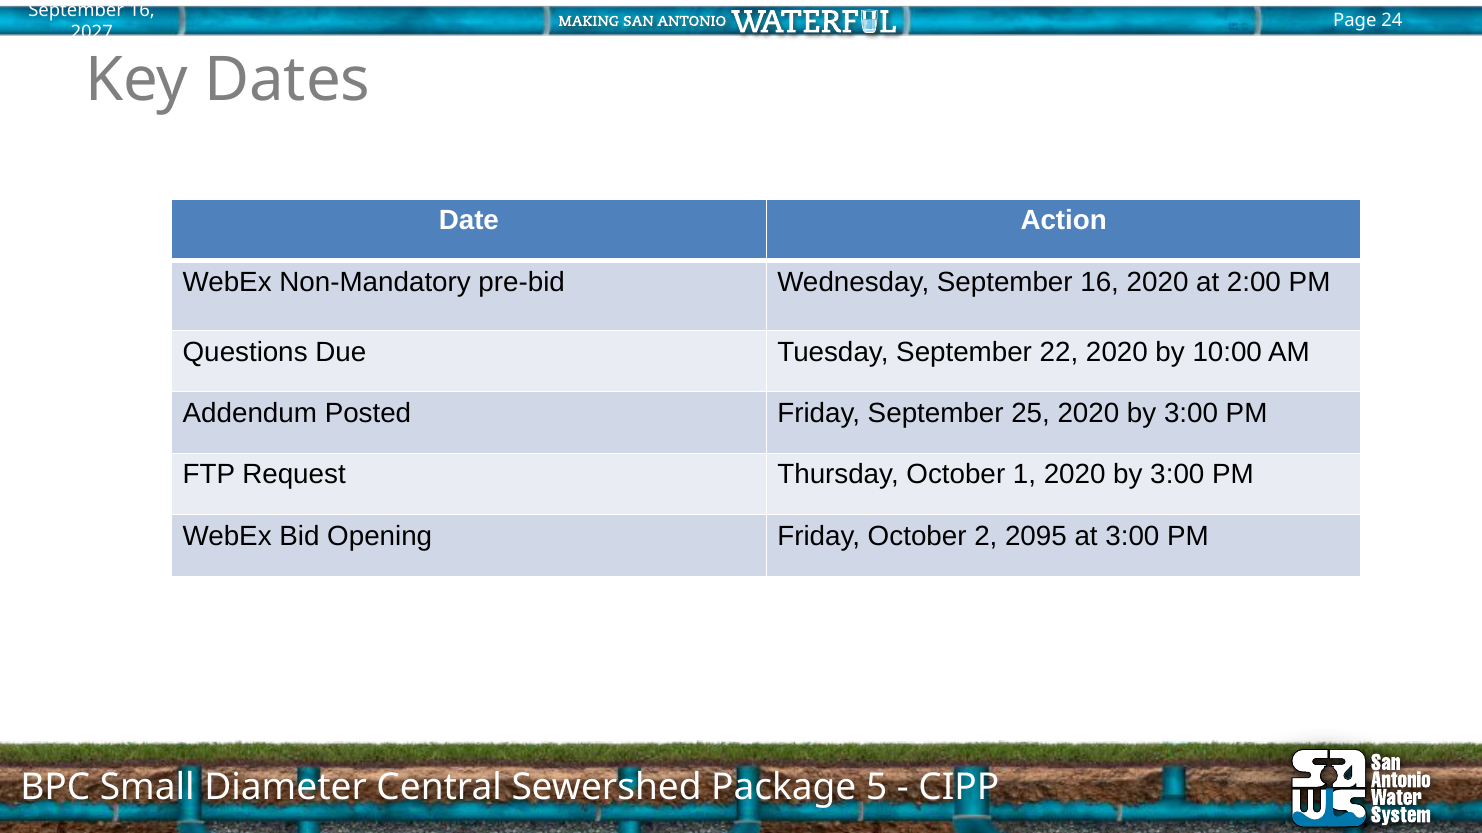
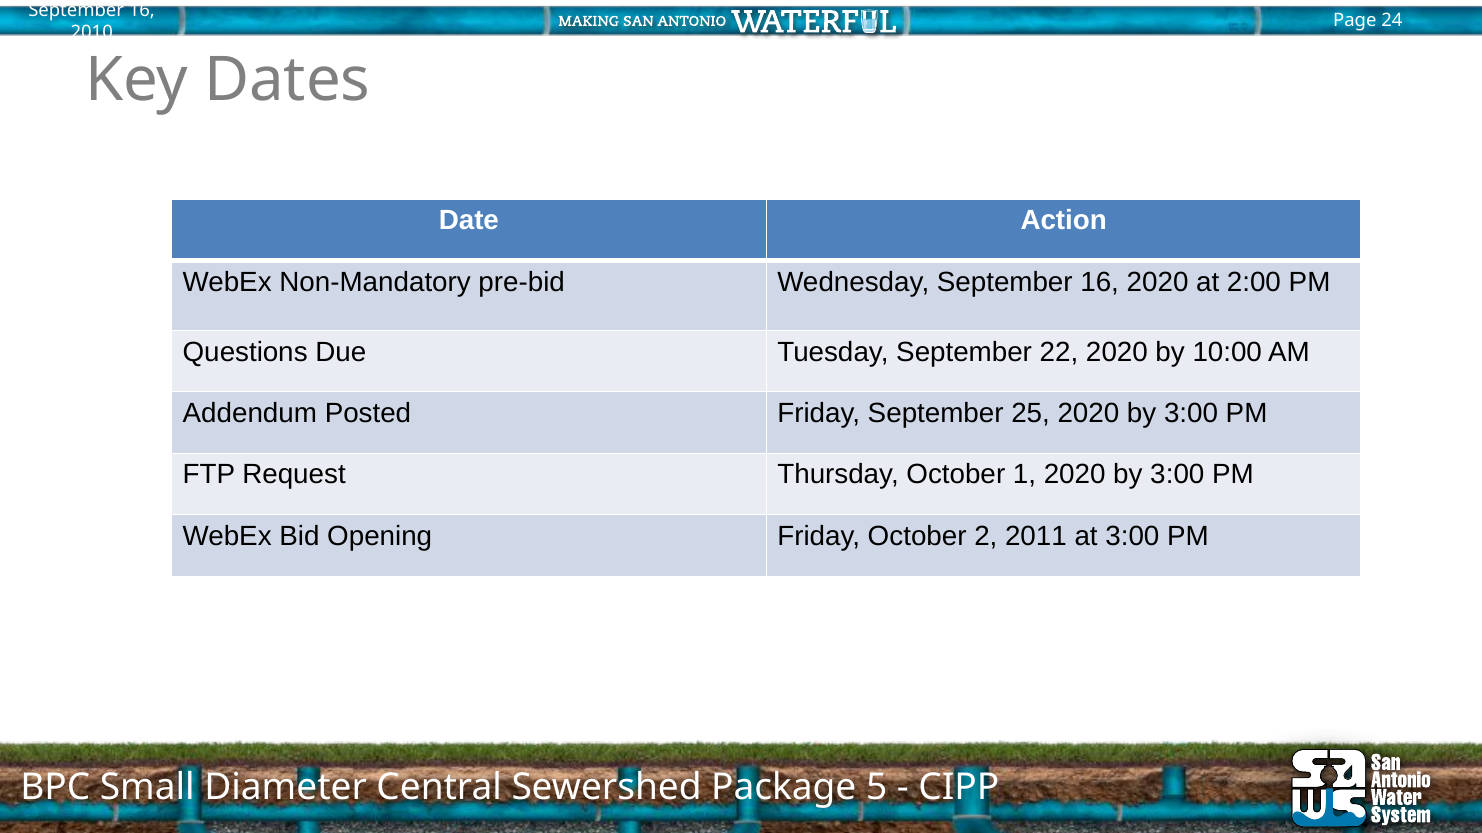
2027: 2027 -> 2010 (92, 33)
2095: 2095 -> 2011 (1036, 537)
